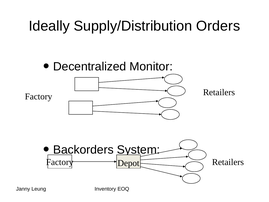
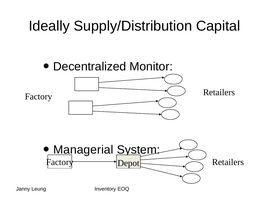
Orders: Orders -> Capital (218, 26)
Backorders: Backorders -> Managerial (83, 150)
